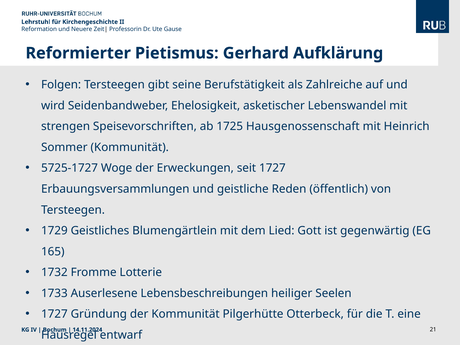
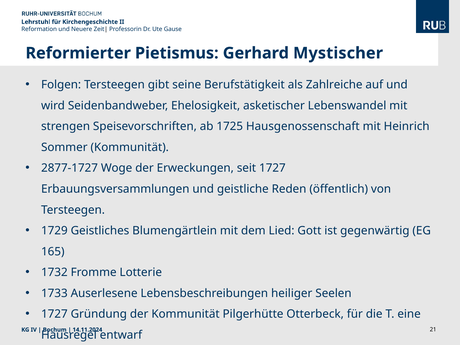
Aufklärung: Aufklärung -> Mystischer (338, 53)
5725-1727: 5725-1727 -> 2877-1727 (70, 168)
